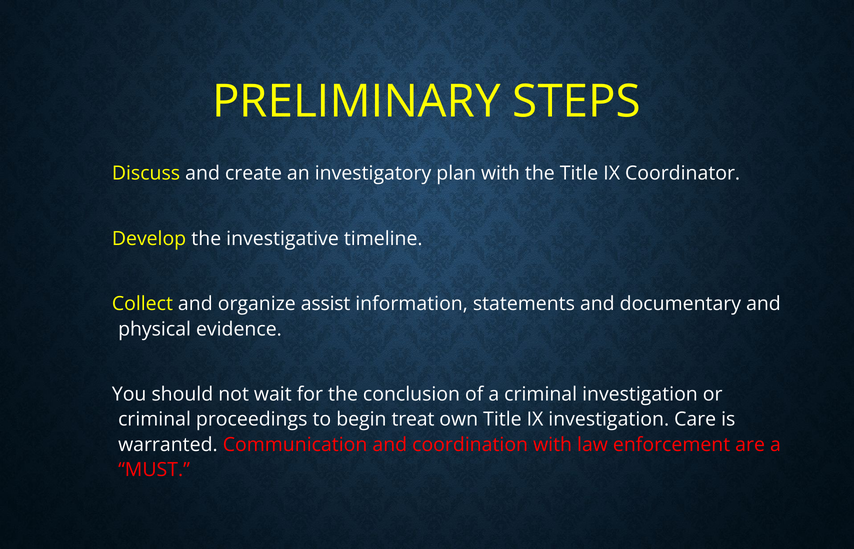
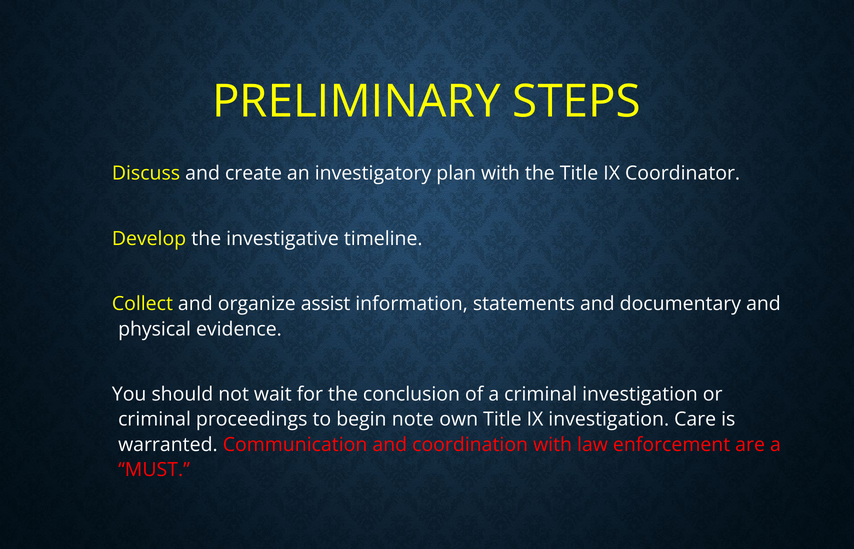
treat: treat -> note (413, 420)
